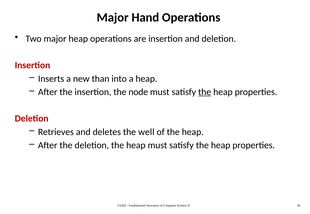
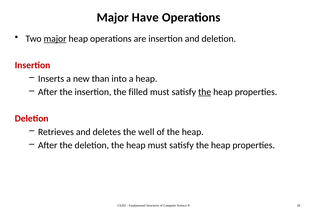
Hand: Hand -> Have (145, 18)
major underline: none -> present (55, 39)
node: node -> filled (138, 92)
